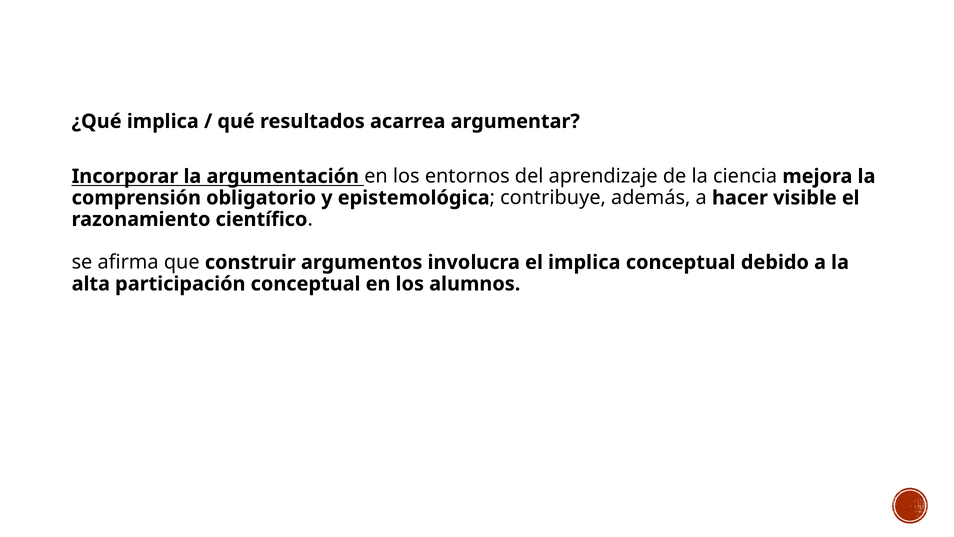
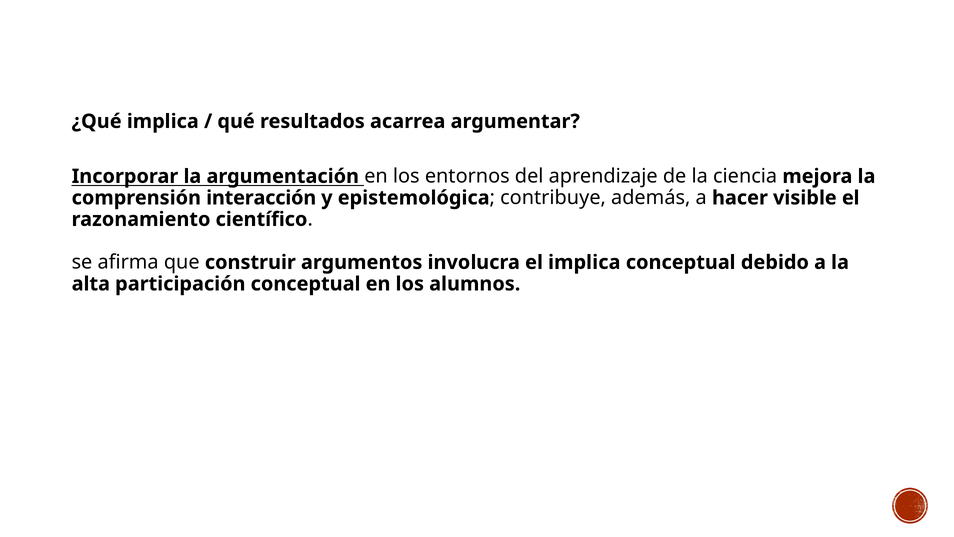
obligatorio: obligatorio -> interacción (261, 198)
